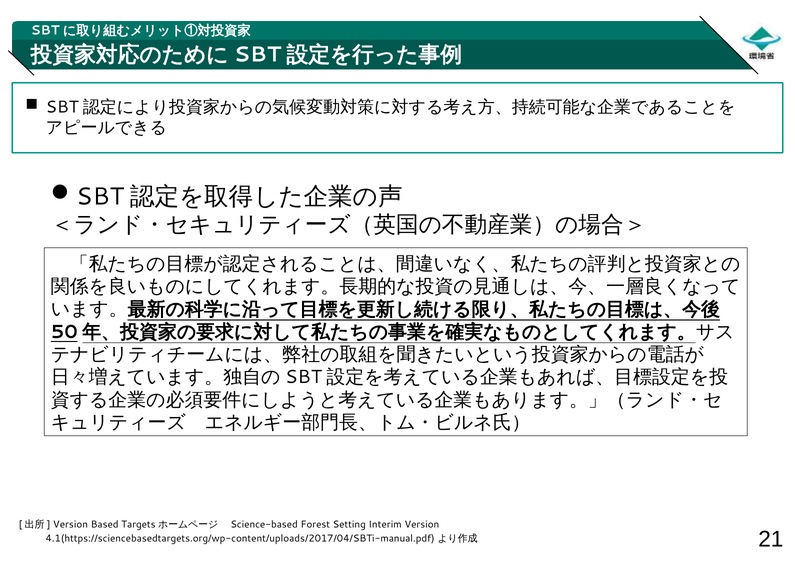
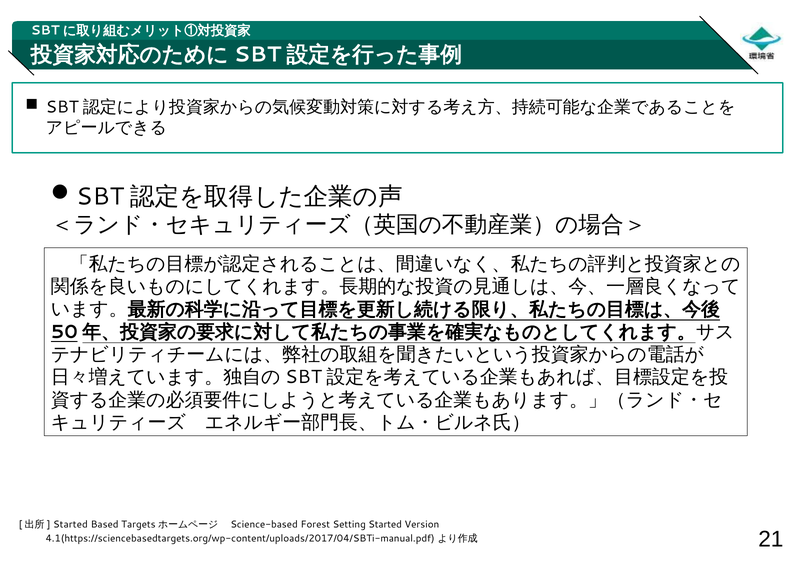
Version: Version -> Started (70, 524)
Setting Interim: Interim -> Started (385, 524)
